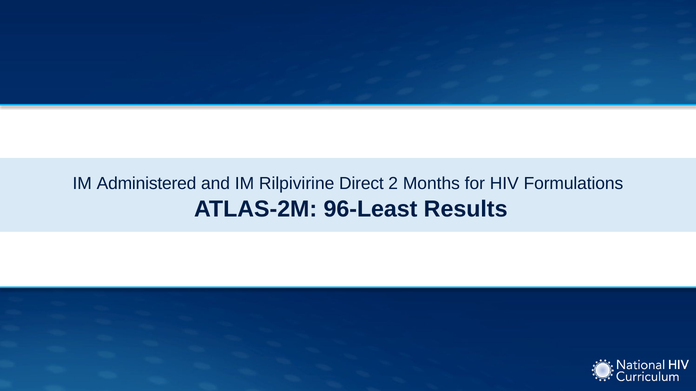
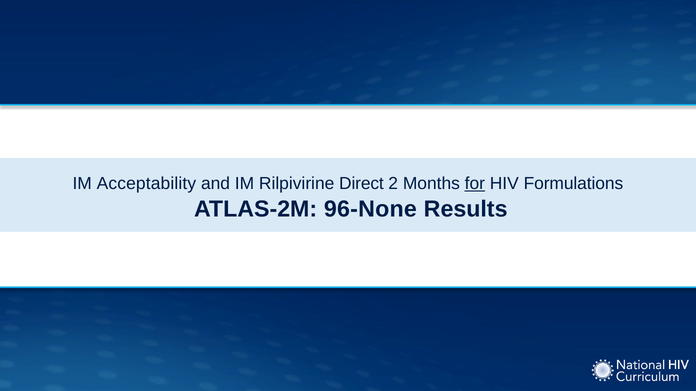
Administered: Administered -> Acceptability (146, 184)
for underline: none -> present (475, 184)
96-Least: 96-Least -> 96-None (370, 210)
